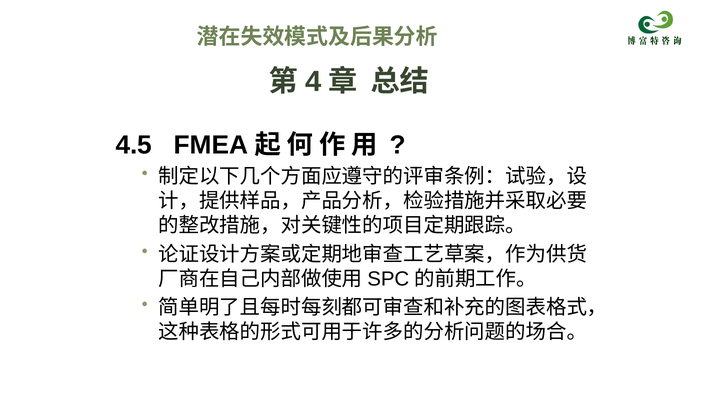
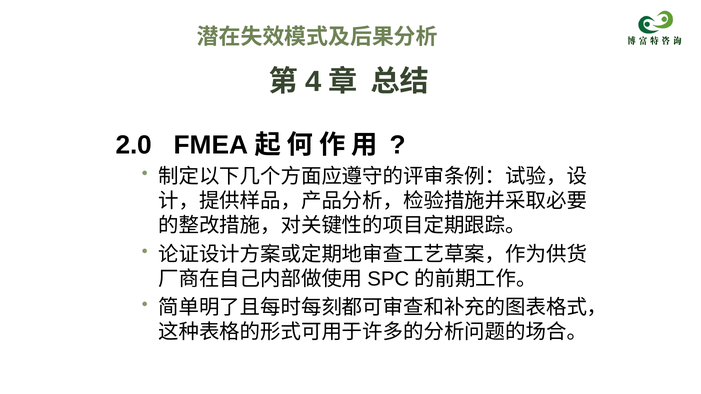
4.5: 4.5 -> 2.0 (134, 145)
